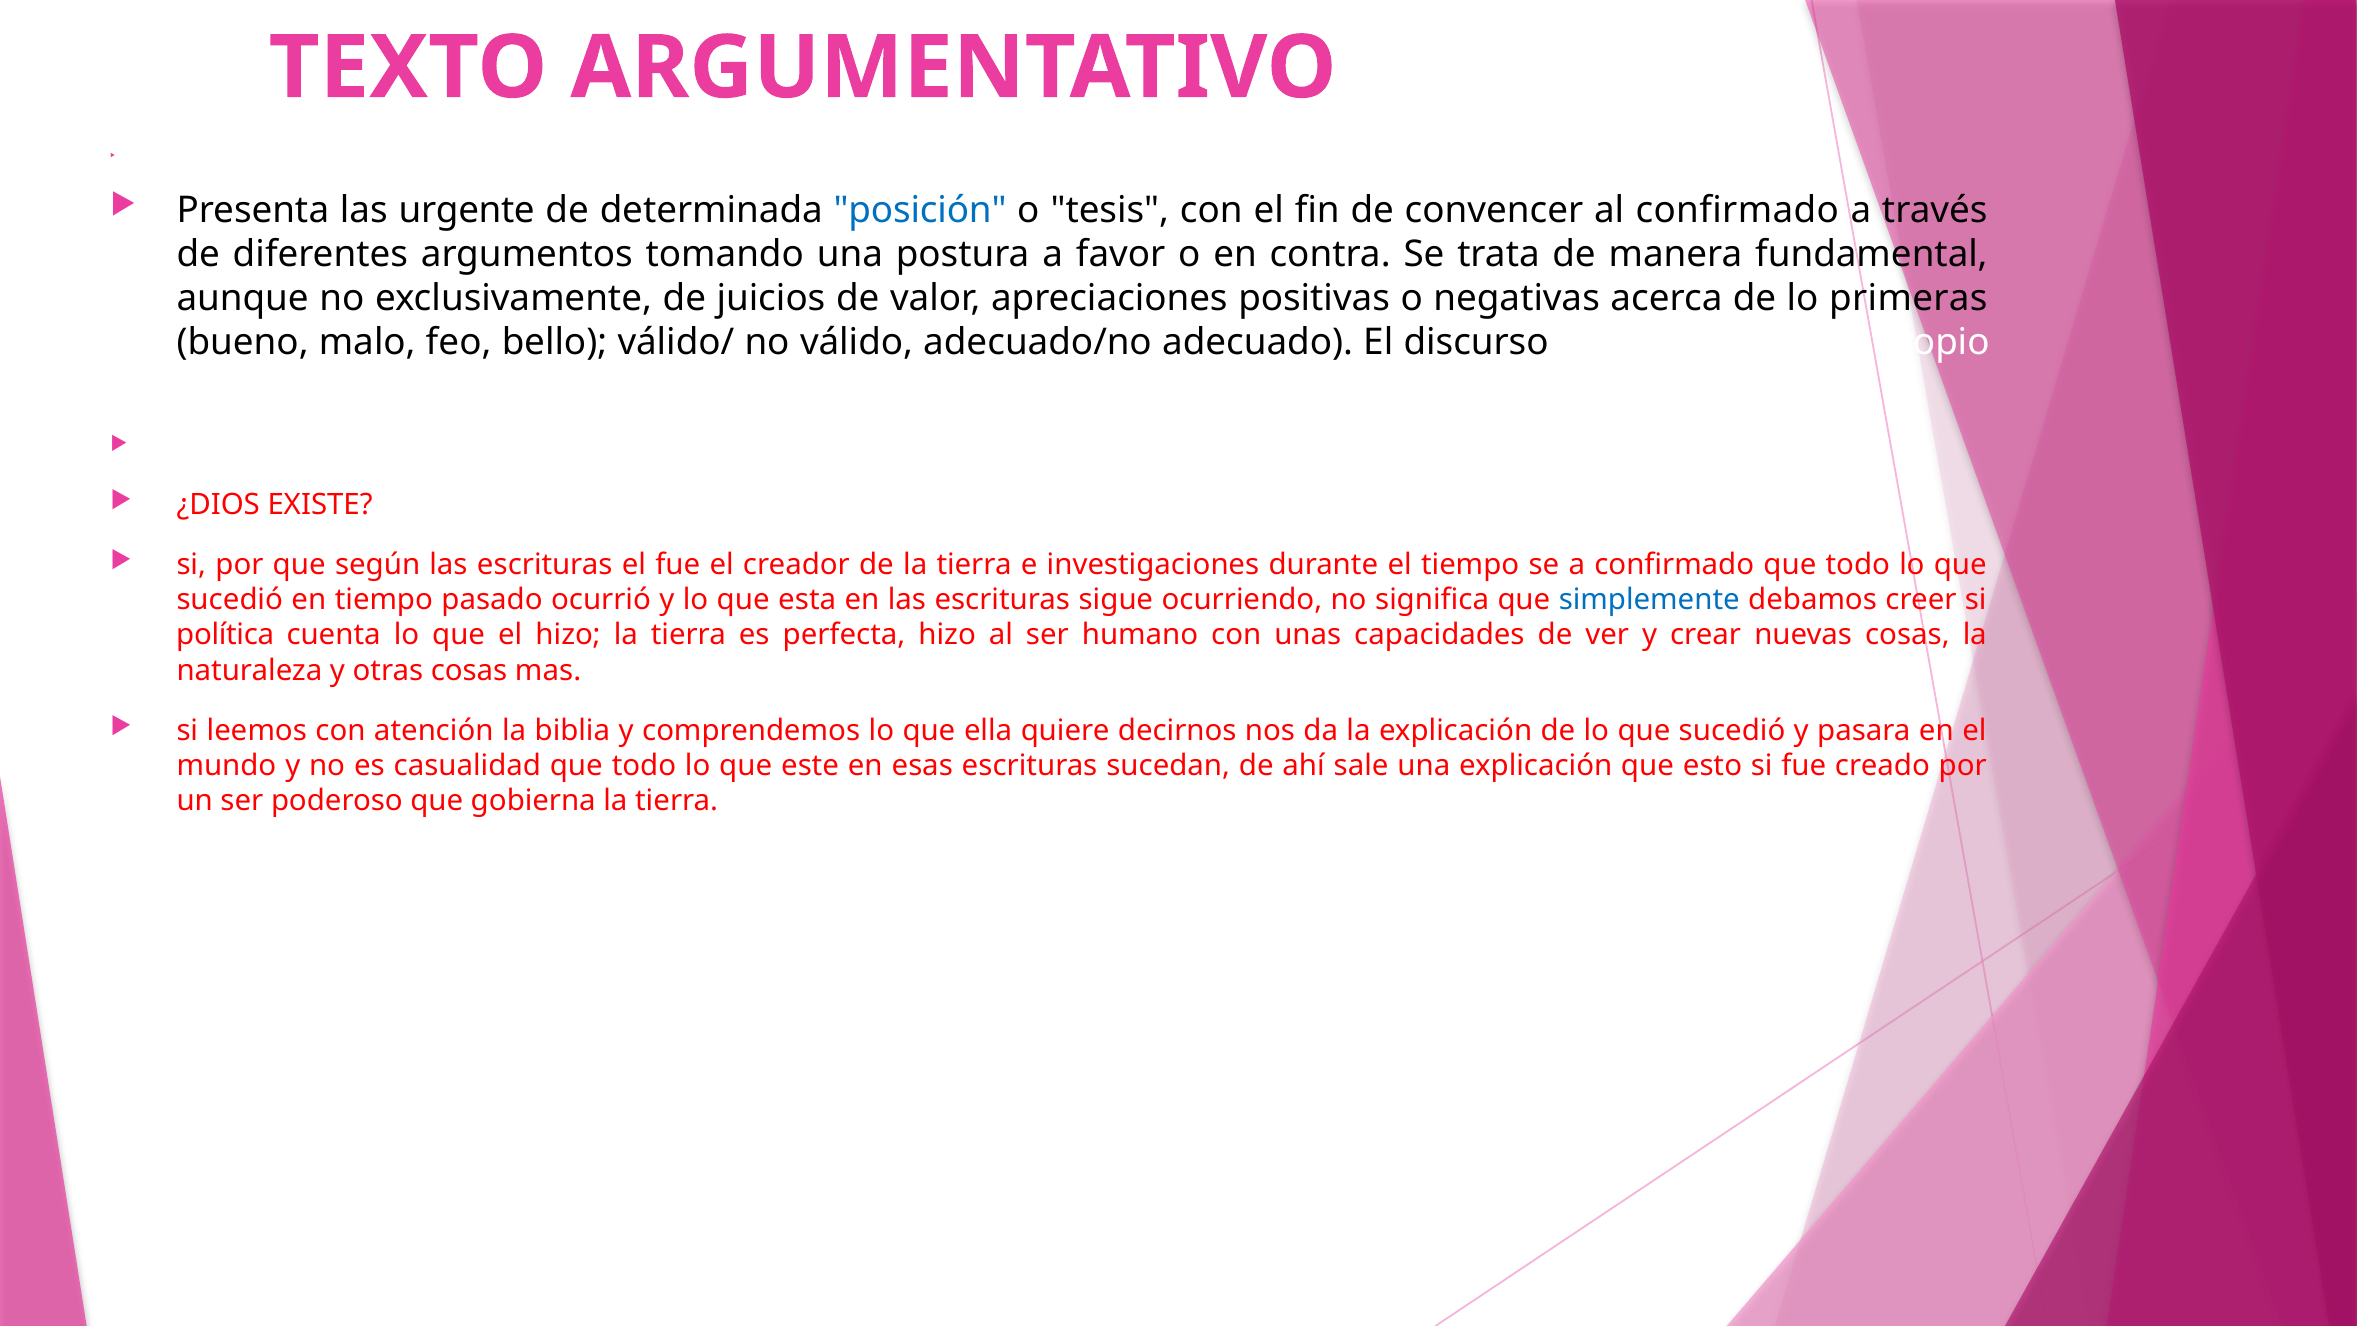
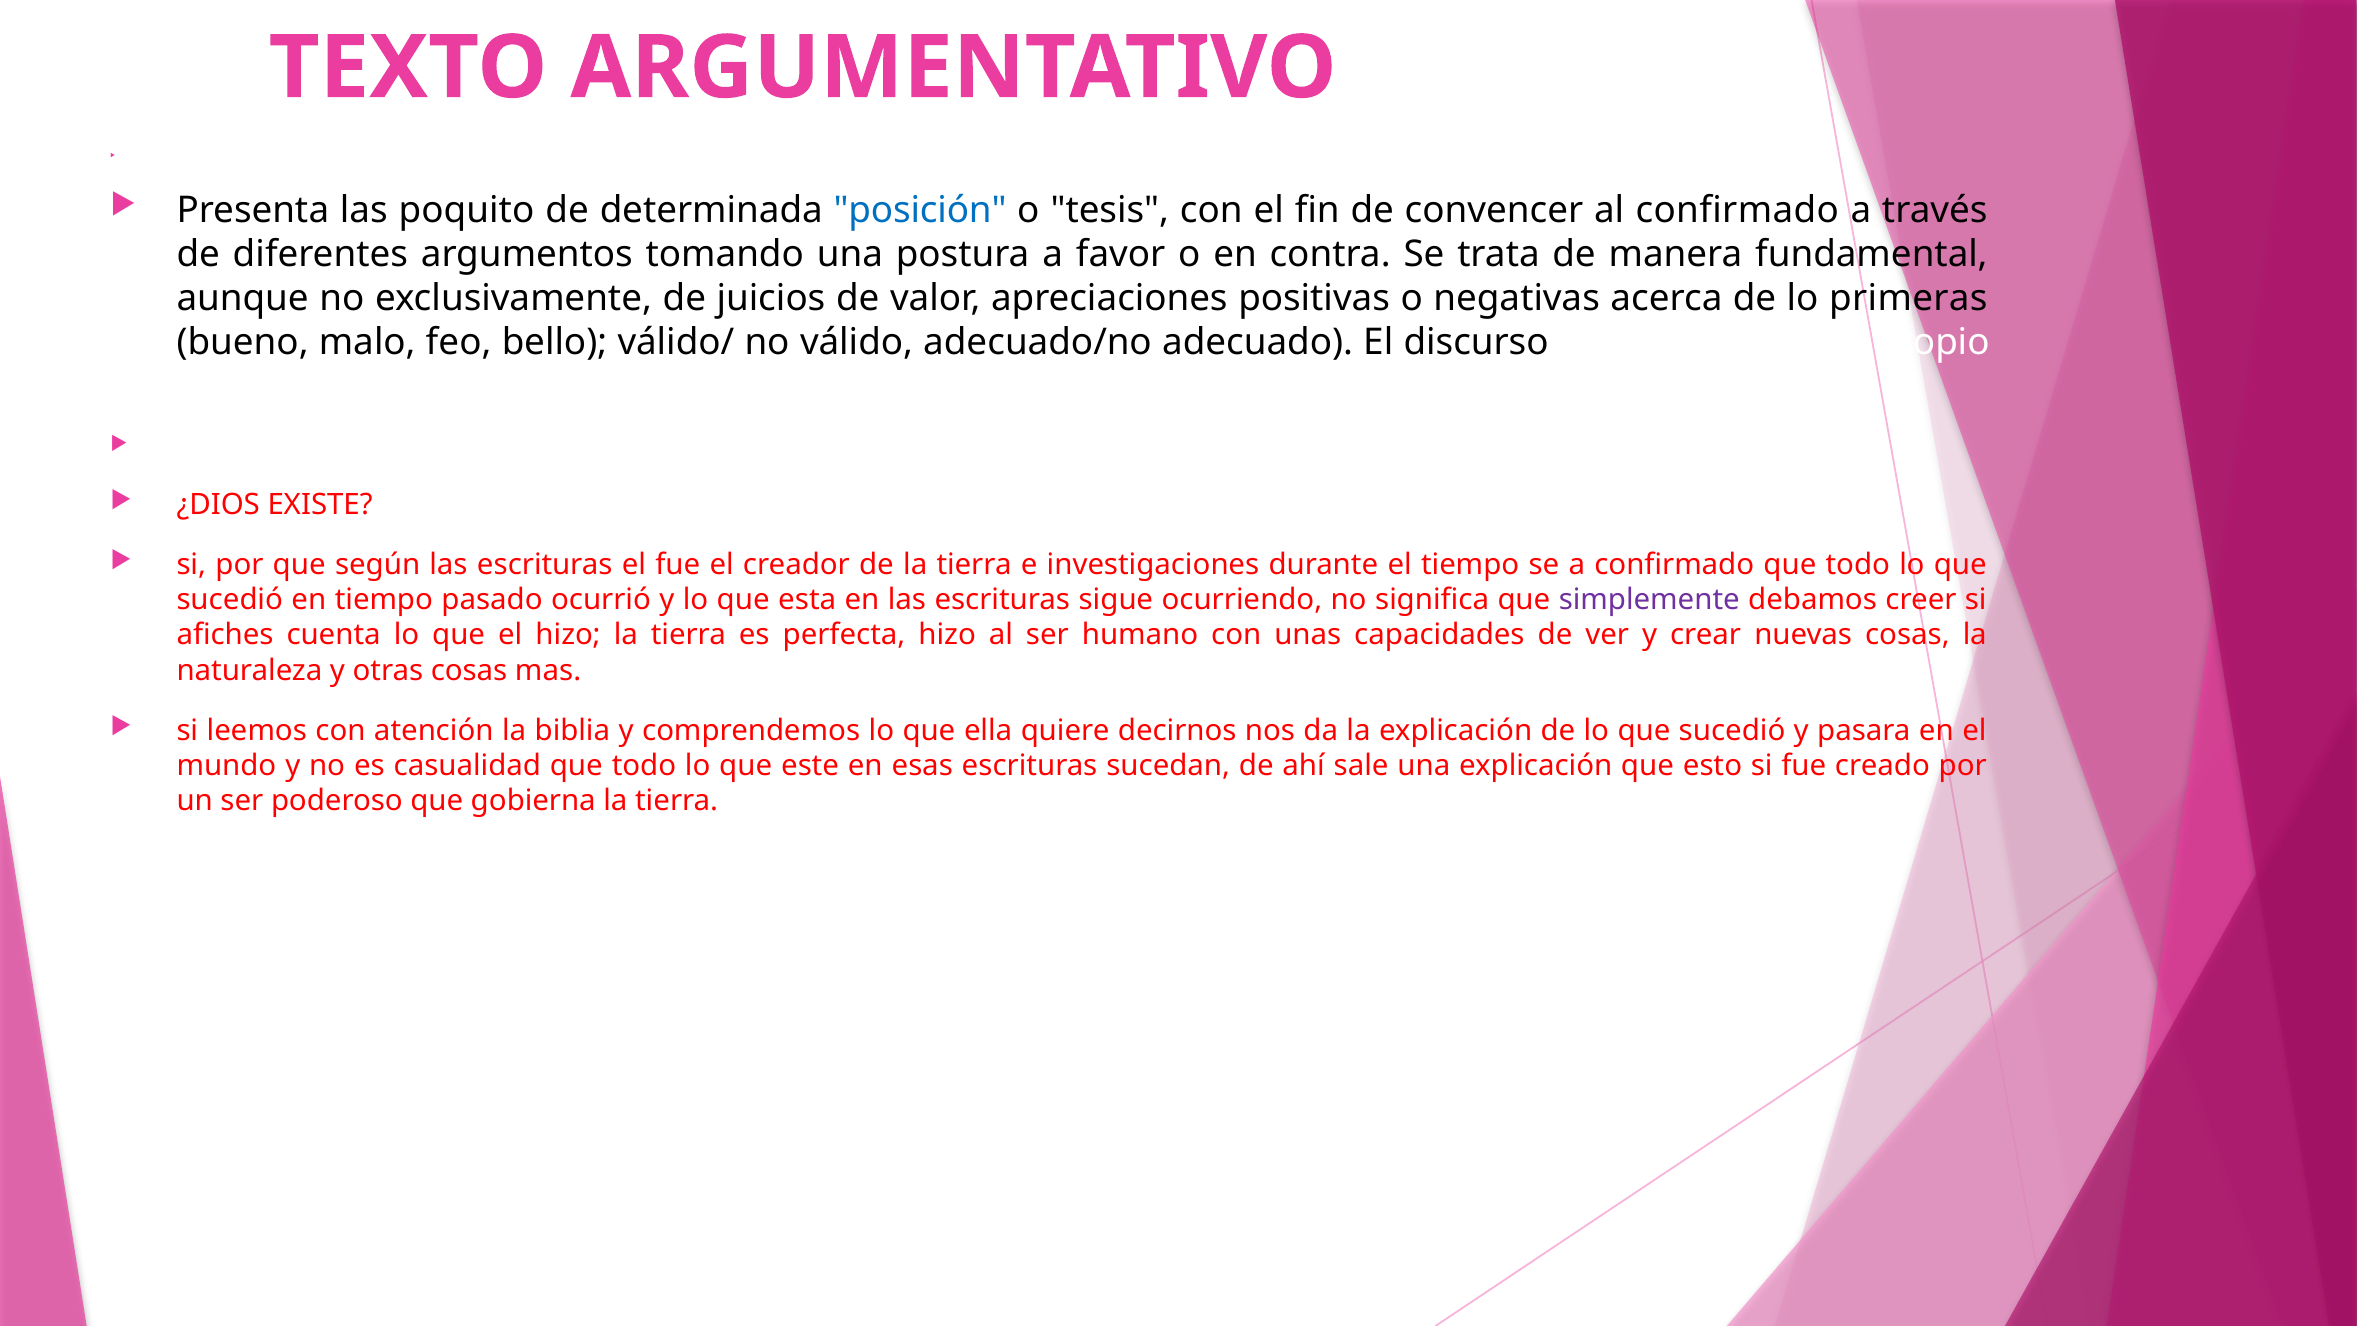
urgente: urgente -> poquito (467, 210)
simplemente colour: blue -> purple (1649, 600)
política: política -> afiches (225, 635)
